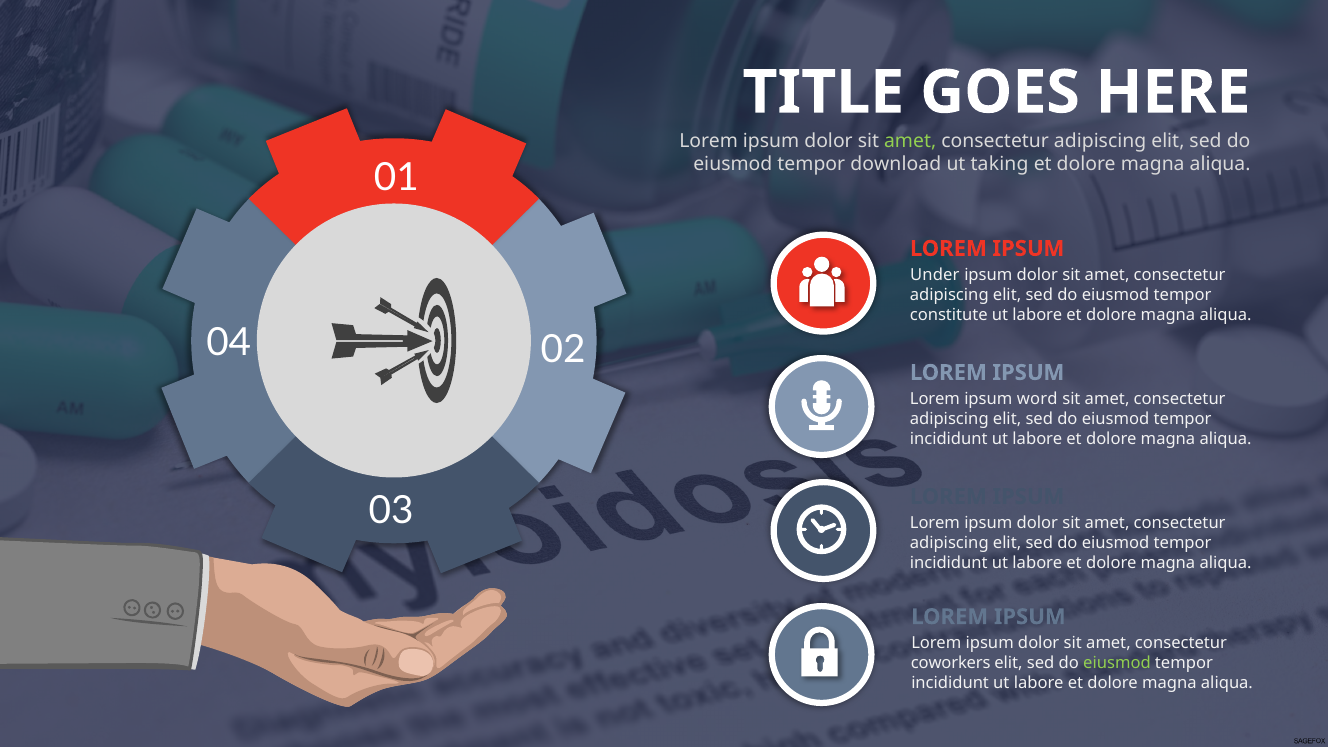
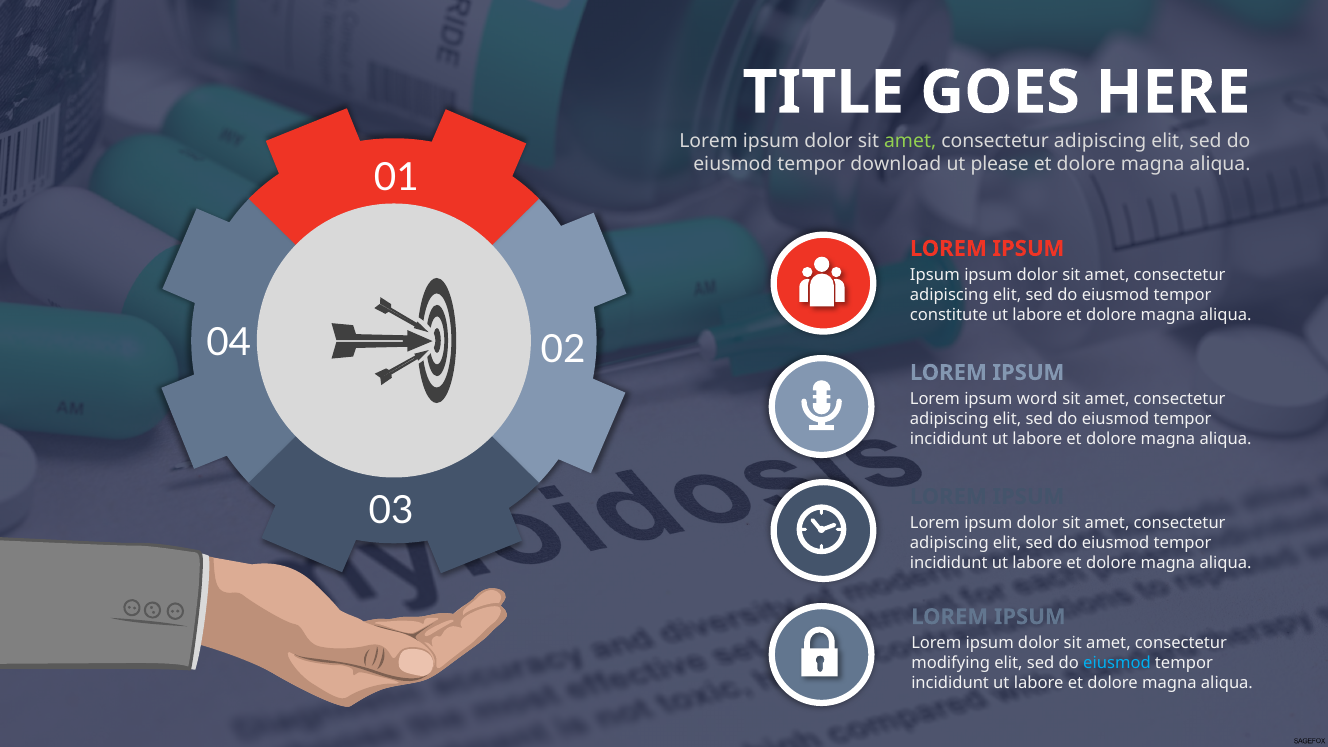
taking: taking -> please (1000, 164)
Under: Under -> Ipsum (935, 275)
coworkers: coworkers -> modifying (951, 663)
eiusmod colour: light green -> light blue (1117, 663)
